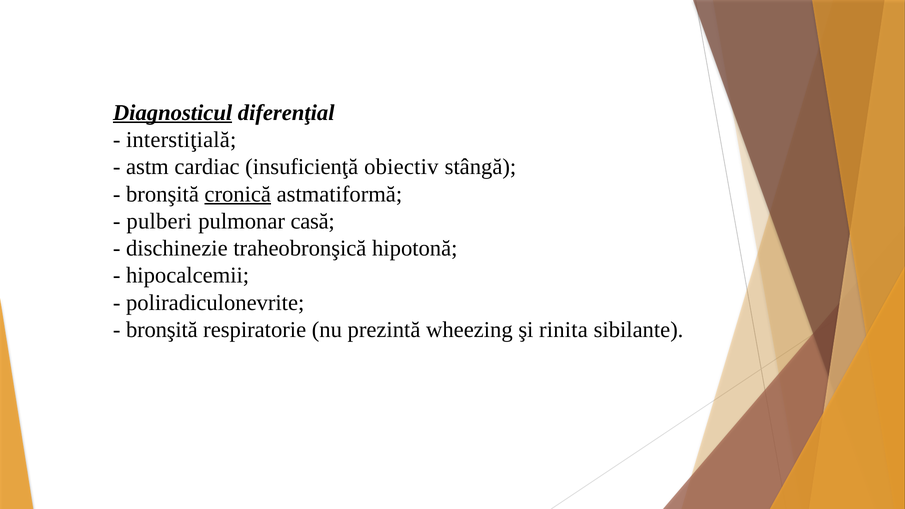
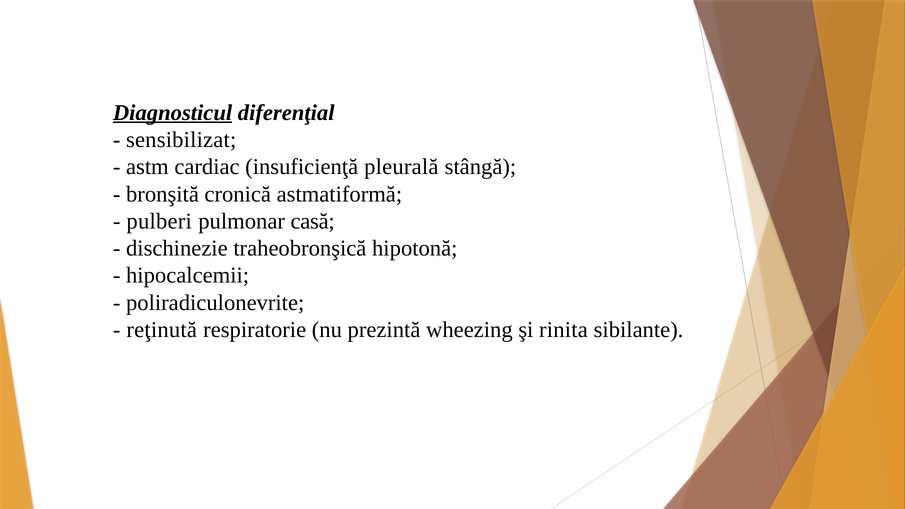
interstiţială: interstiţială -> sensibilizat (181, 140)
obiectiv: obiectiv -> pleurală (401, 167)
cronică underline: present -> none (238, 194)
bronşită: bronşită -> reţinută (162, 330)
